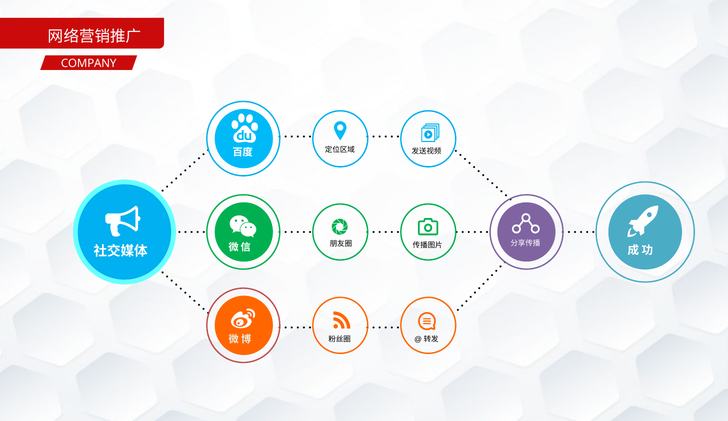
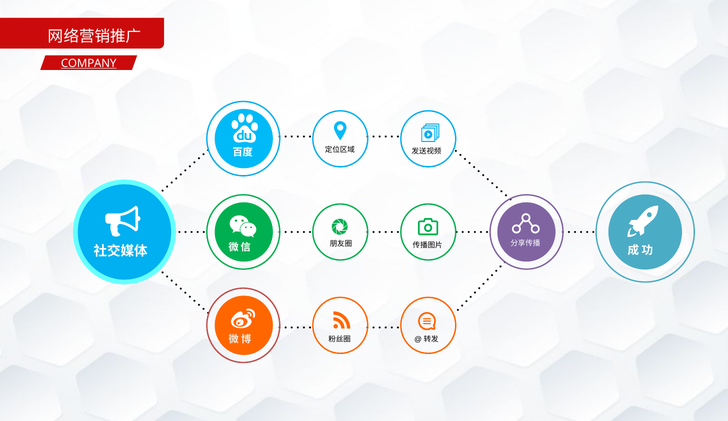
COMPANY underline: none -> present (89, 64)
